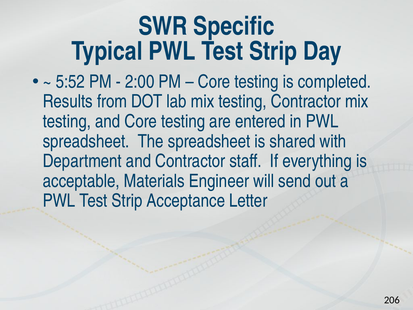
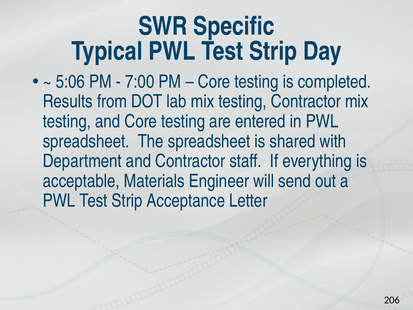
5:52: 5:52 -> 5:06 (70, 82)
2:00: 2:00 -> 7:00 (140, 82)
